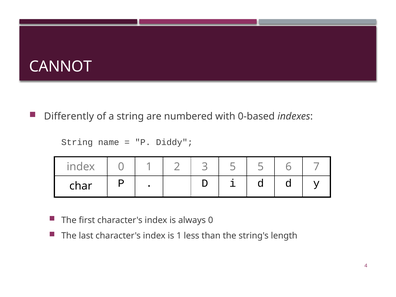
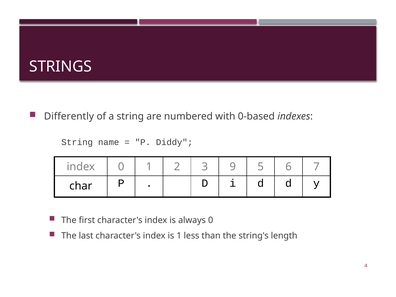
CANNOT: CANNOT -> STRINGS (60, 67)
3 5: 5 -> 9 (233, 167)
